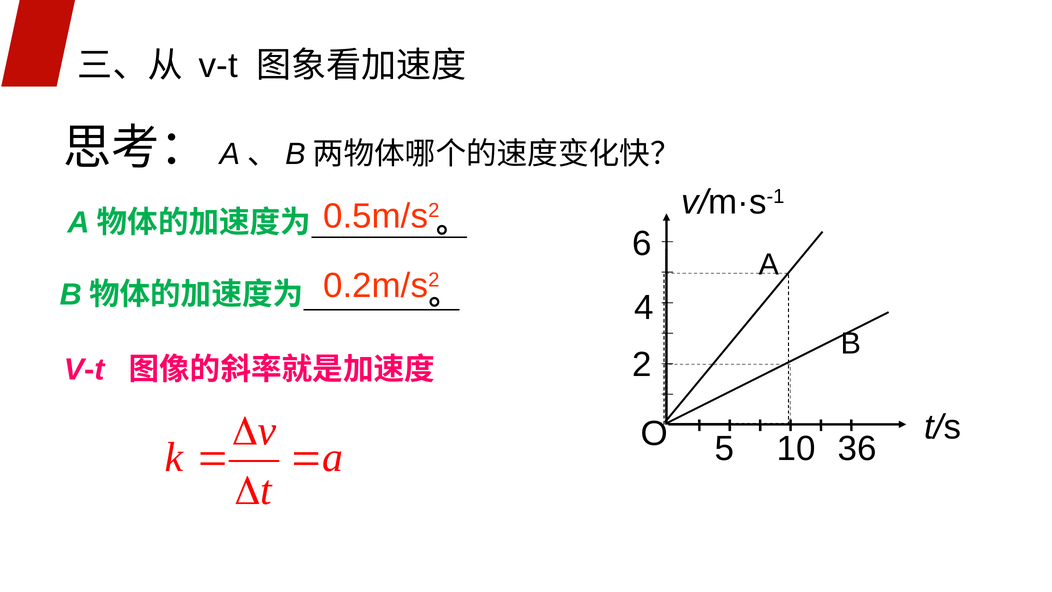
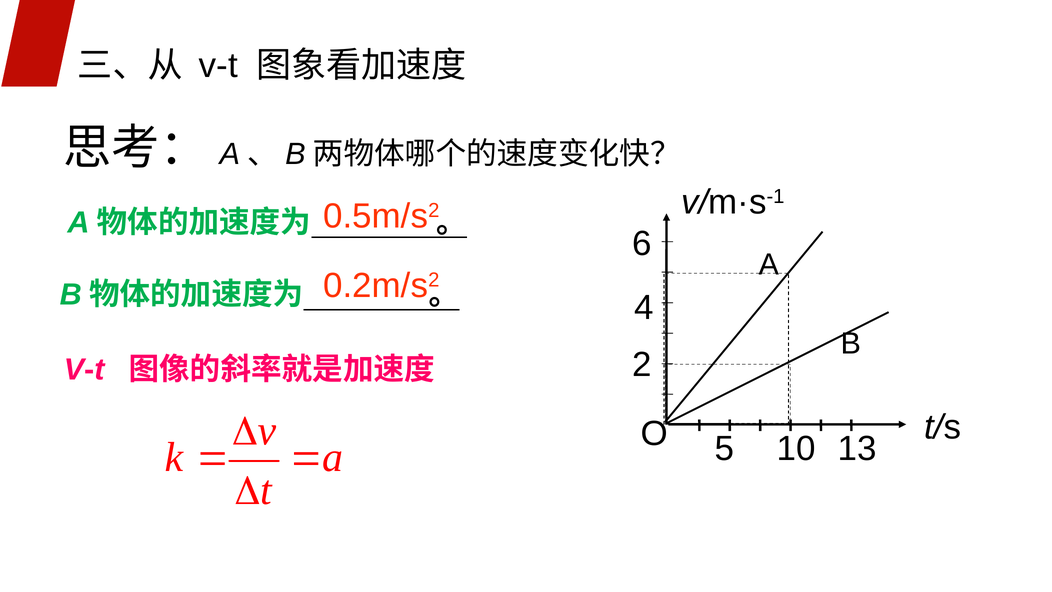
36: 36 -> 13 (857, 448)
